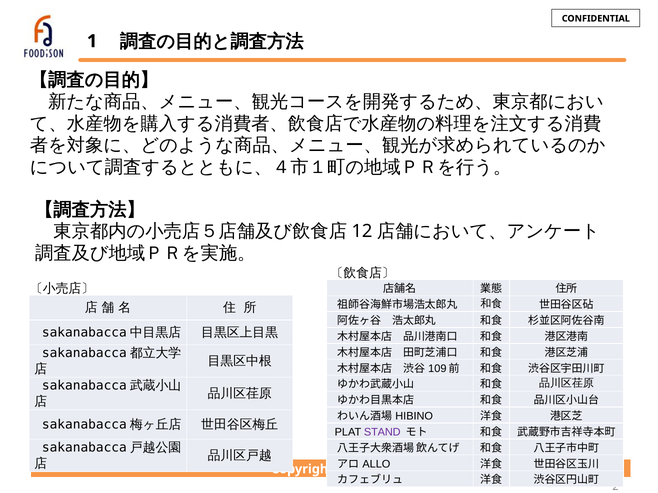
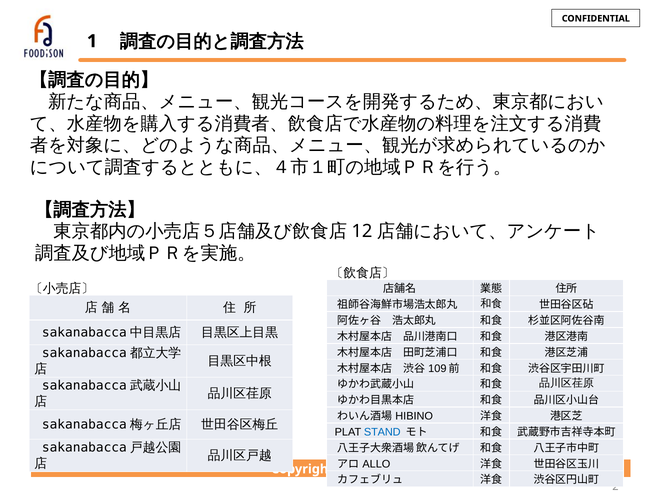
STAND colour: purple -> blue (382, 433)
